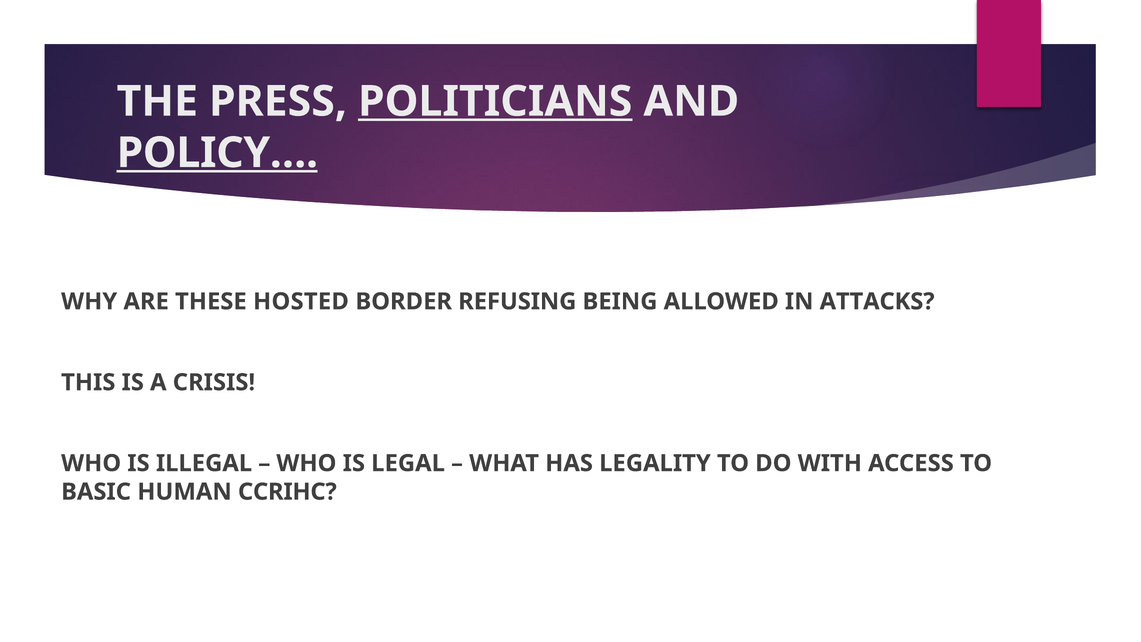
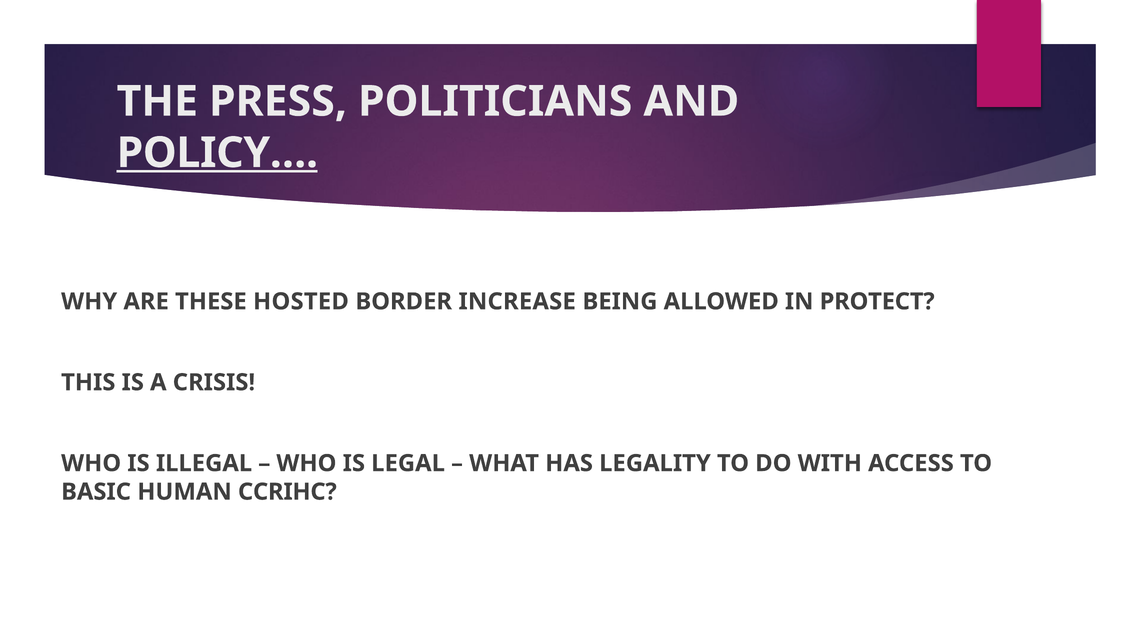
POLITICIANS underline: present -> none (495, 102)
REFUSING: REFUSING -> INCREASE (517, 301)
ATTACKS: ATTACKS -> PROTECT (877, 301)
